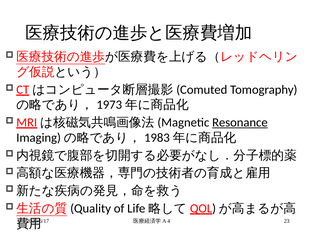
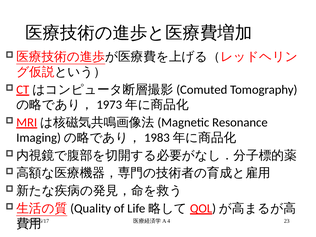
Resonance underline: present -> none (240, 122)
